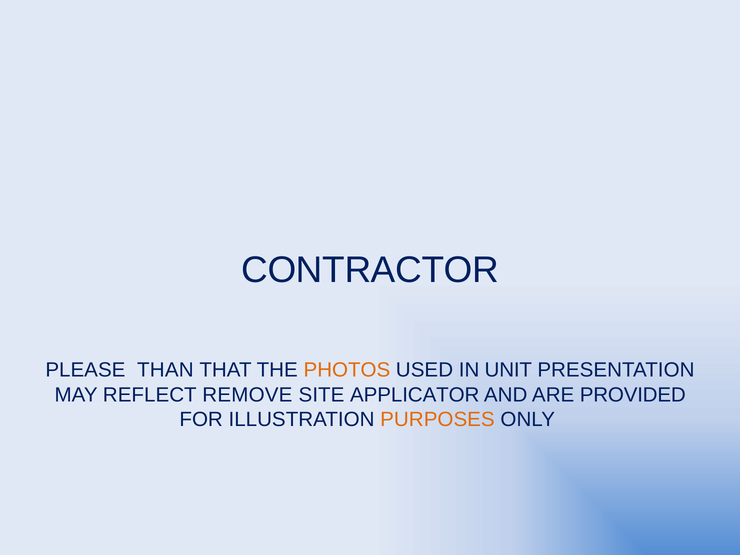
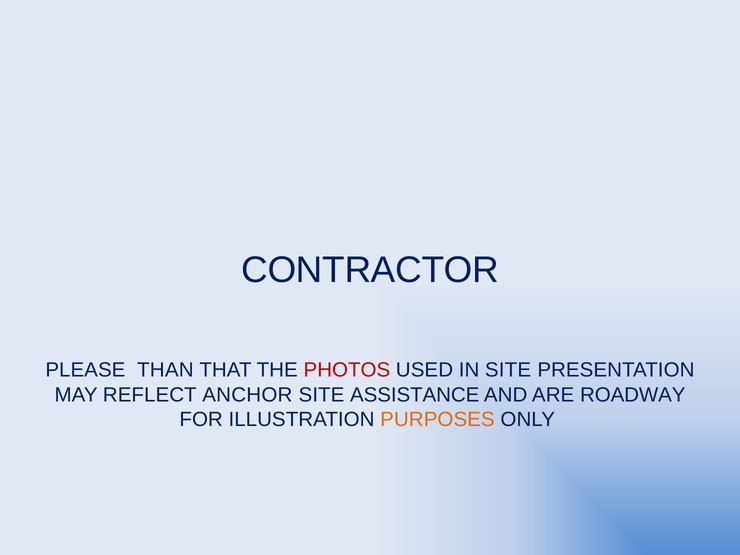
PHOTOS colour: orange -> red (347, 370)
IN UNIT: UNIT -> SITE (508, 370)
REMOVE: REMOVE -> ANCHOR (247, 395)
APPLICATOR: APPLICATOR -> ASSISTANCE (415, 395)
PROVIDED: PROVIDED -> ROADWAY (633, 395)
